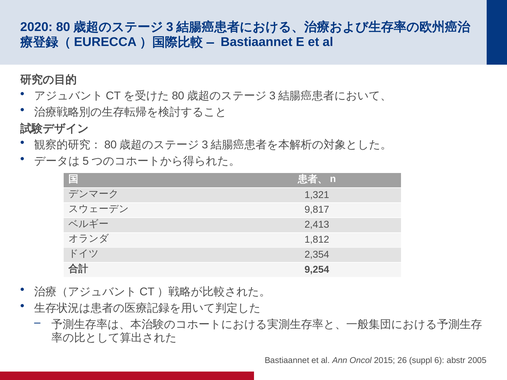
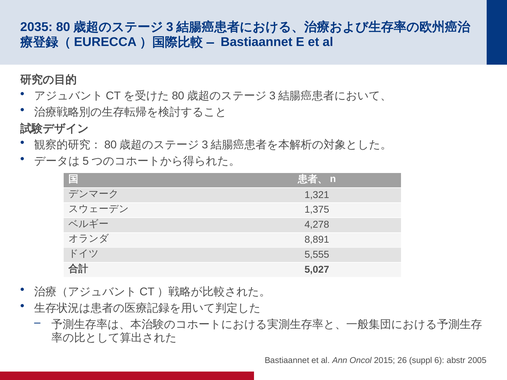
2020: 2020 -> 2035 (36, 27)
9,817: 9,817 -> 1,375 (317, 210)
2,413: 2,413 -> 4,278 (317, 225)
1,812: 1,812 -> 8,891 (317, 240)
2,354: 2,354 -> 5,555 (317, 255)
9,254: 9,254 -> 5,027 (317, 270)
